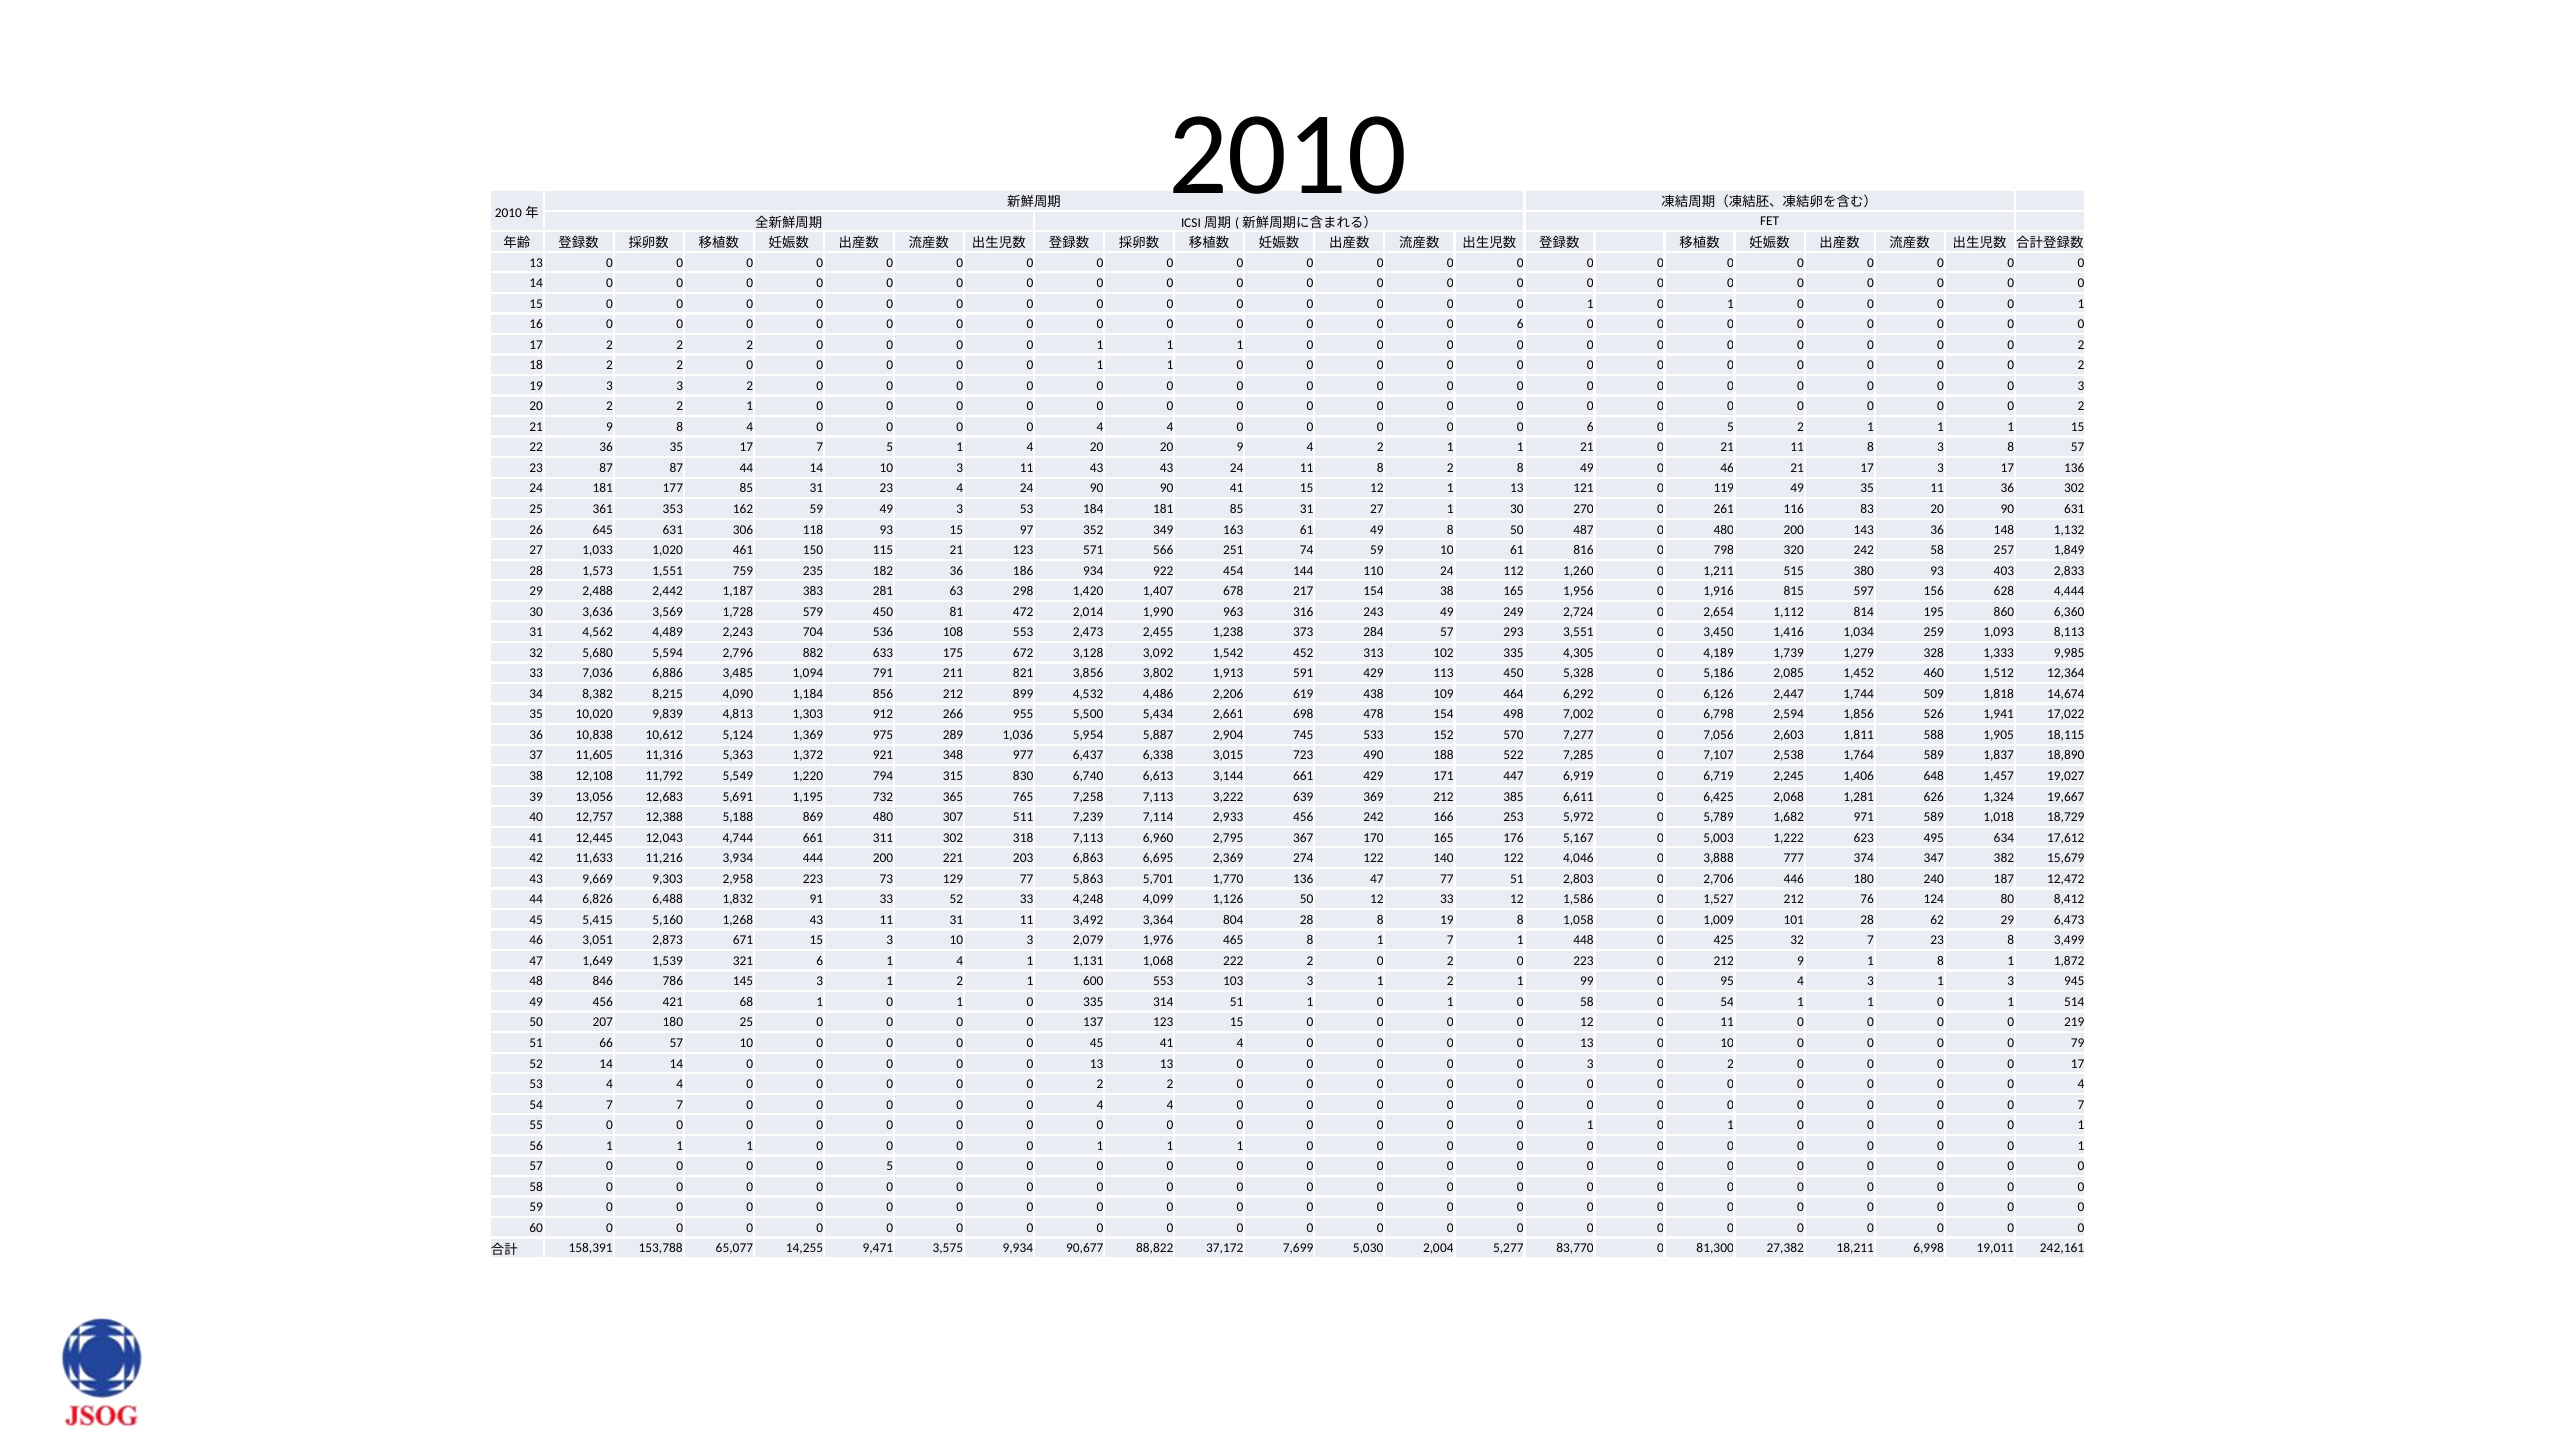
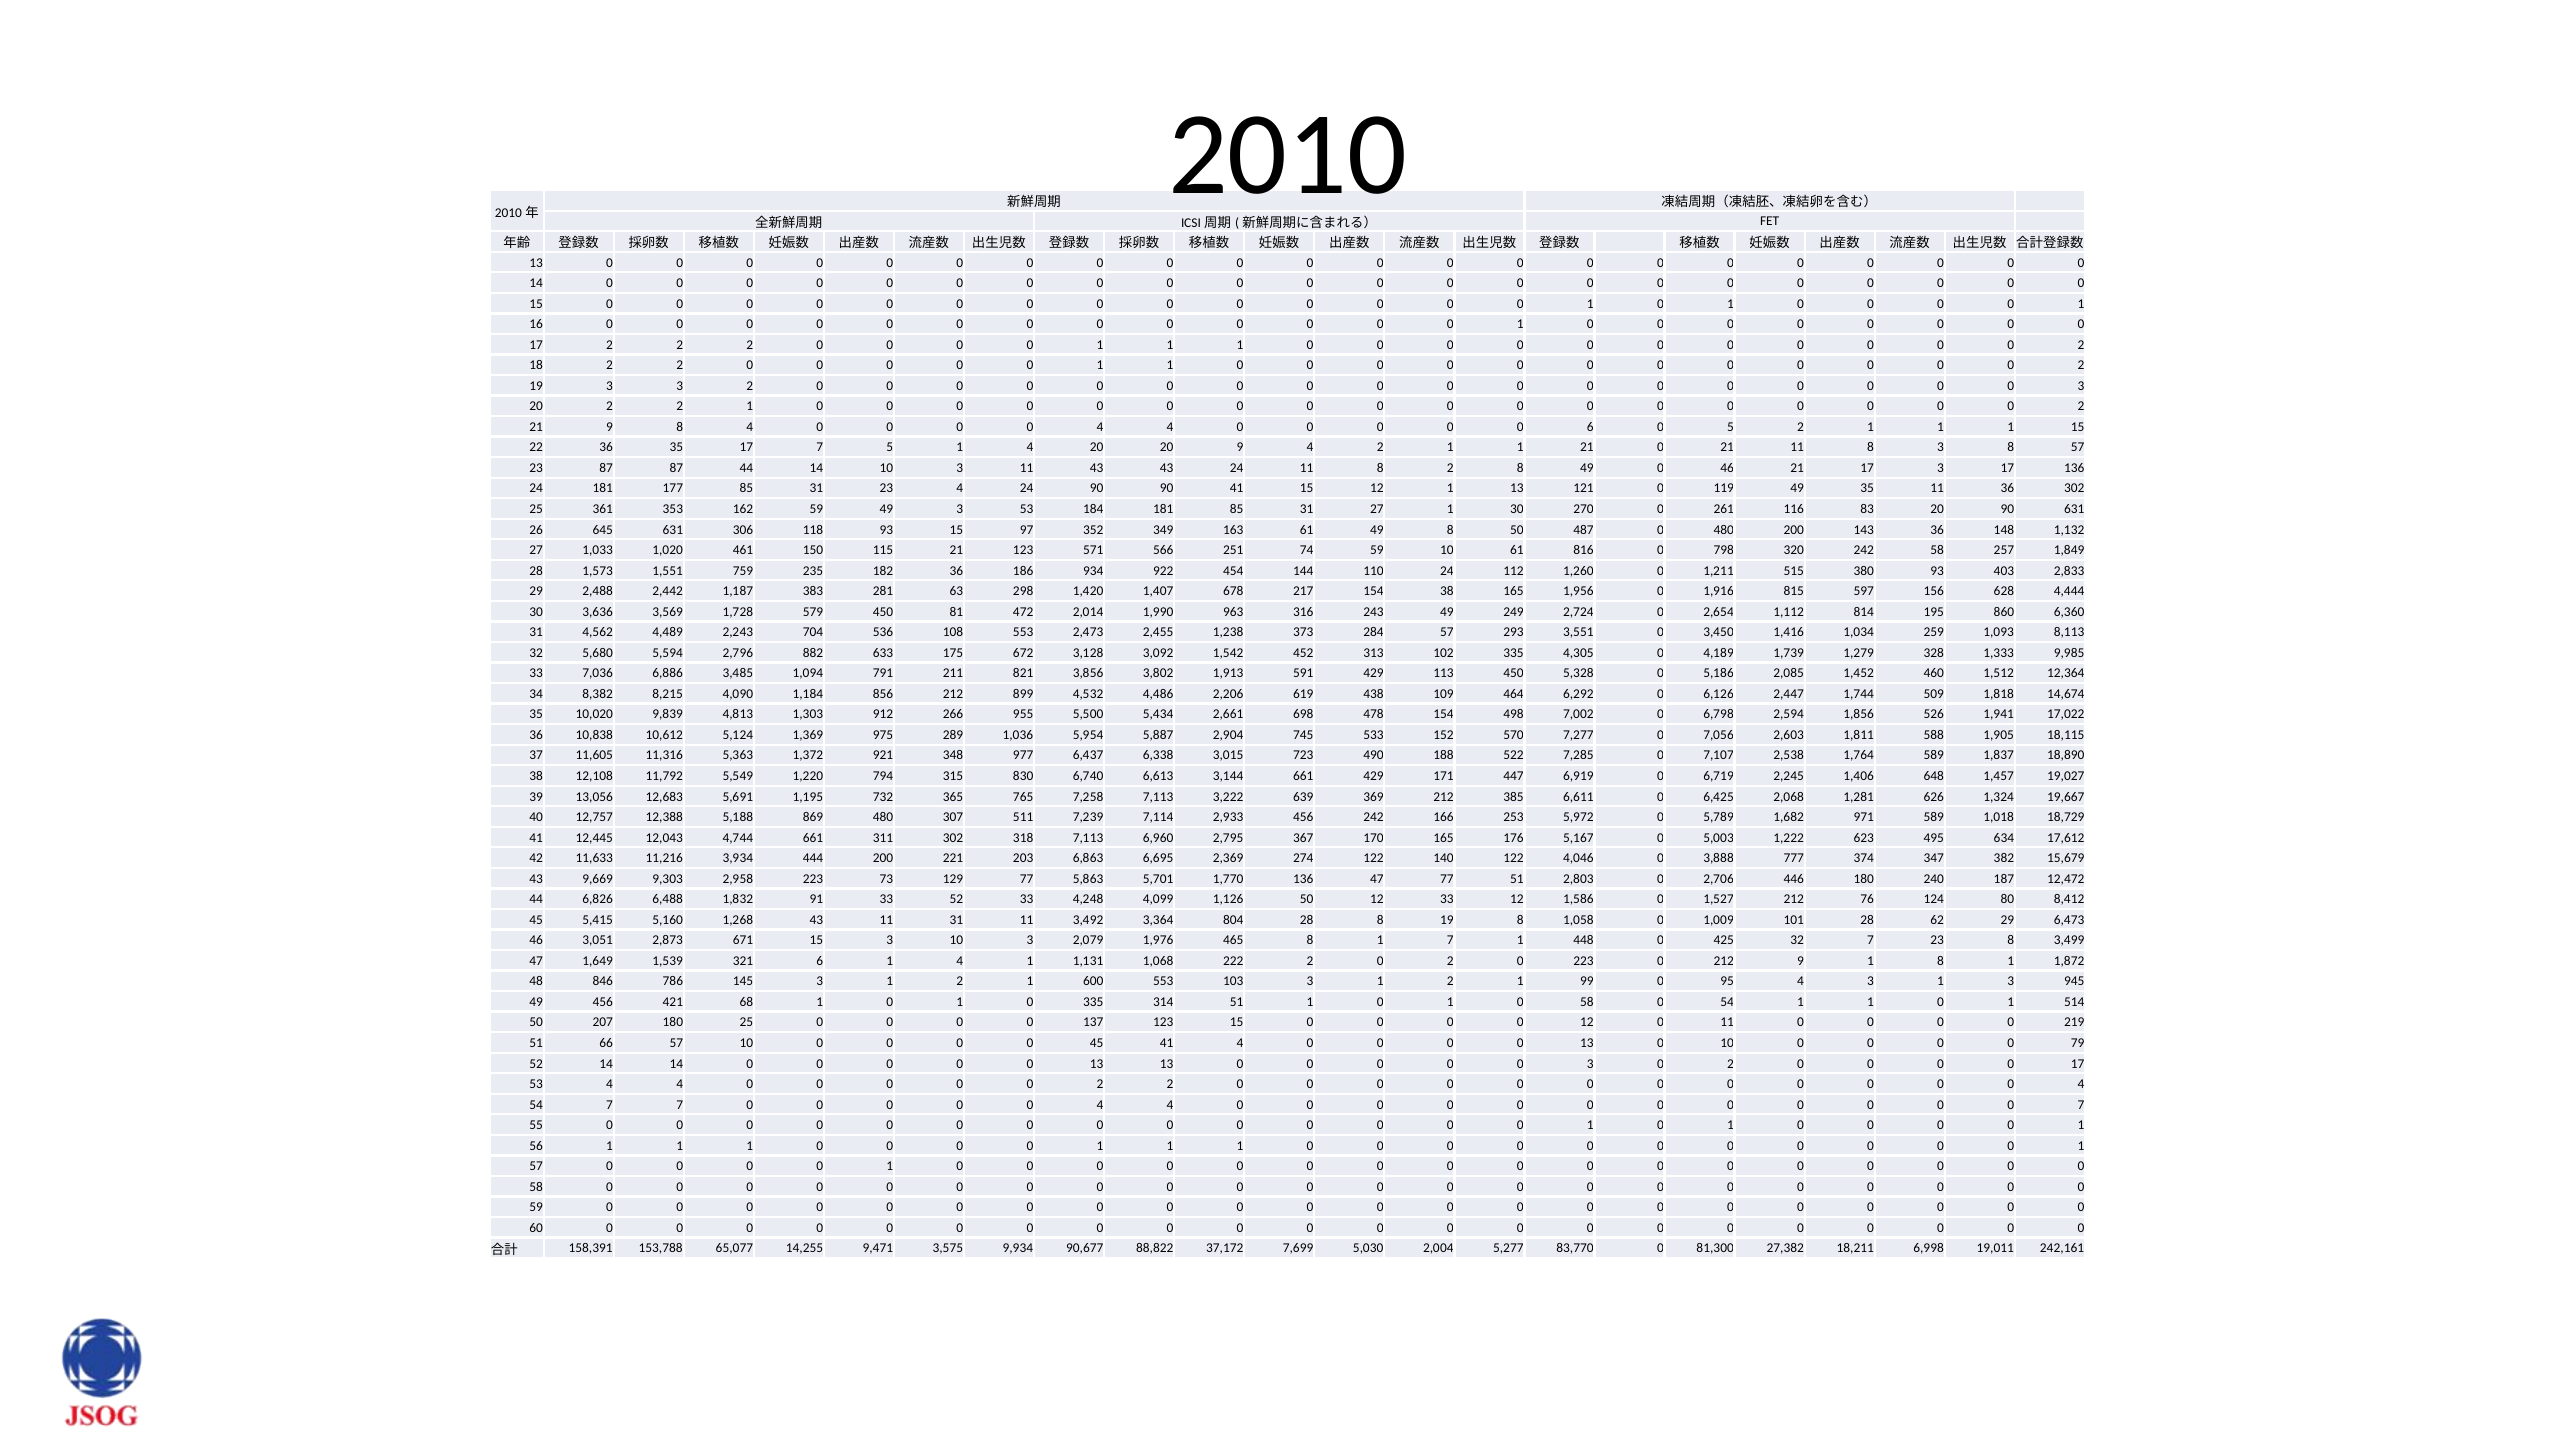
6: 6 -> 1 (1520, 324)
5: 5 -> 1 (890, 1166)
